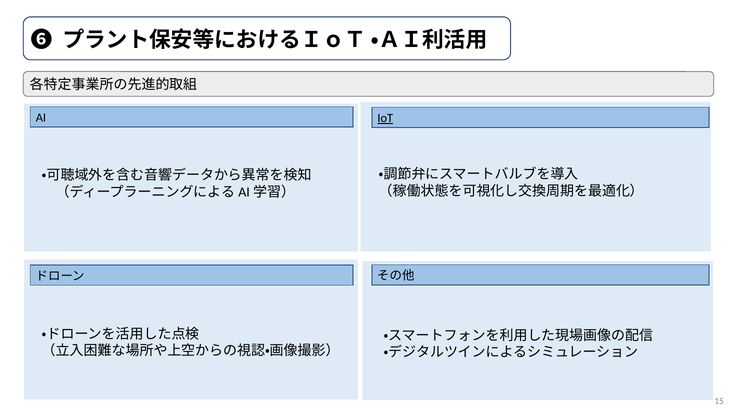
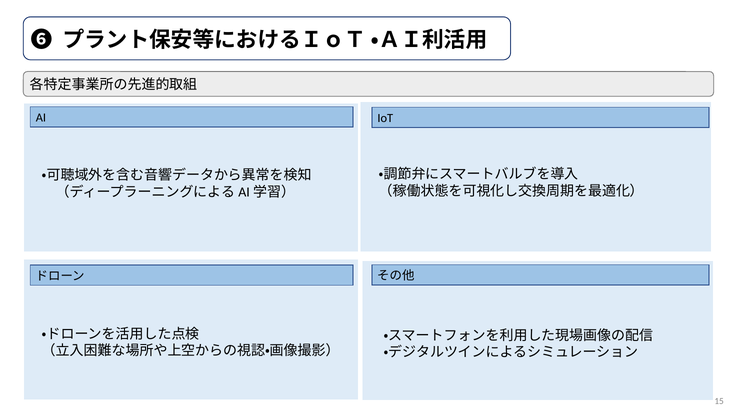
IoT underline: present -> none (385, 118)
